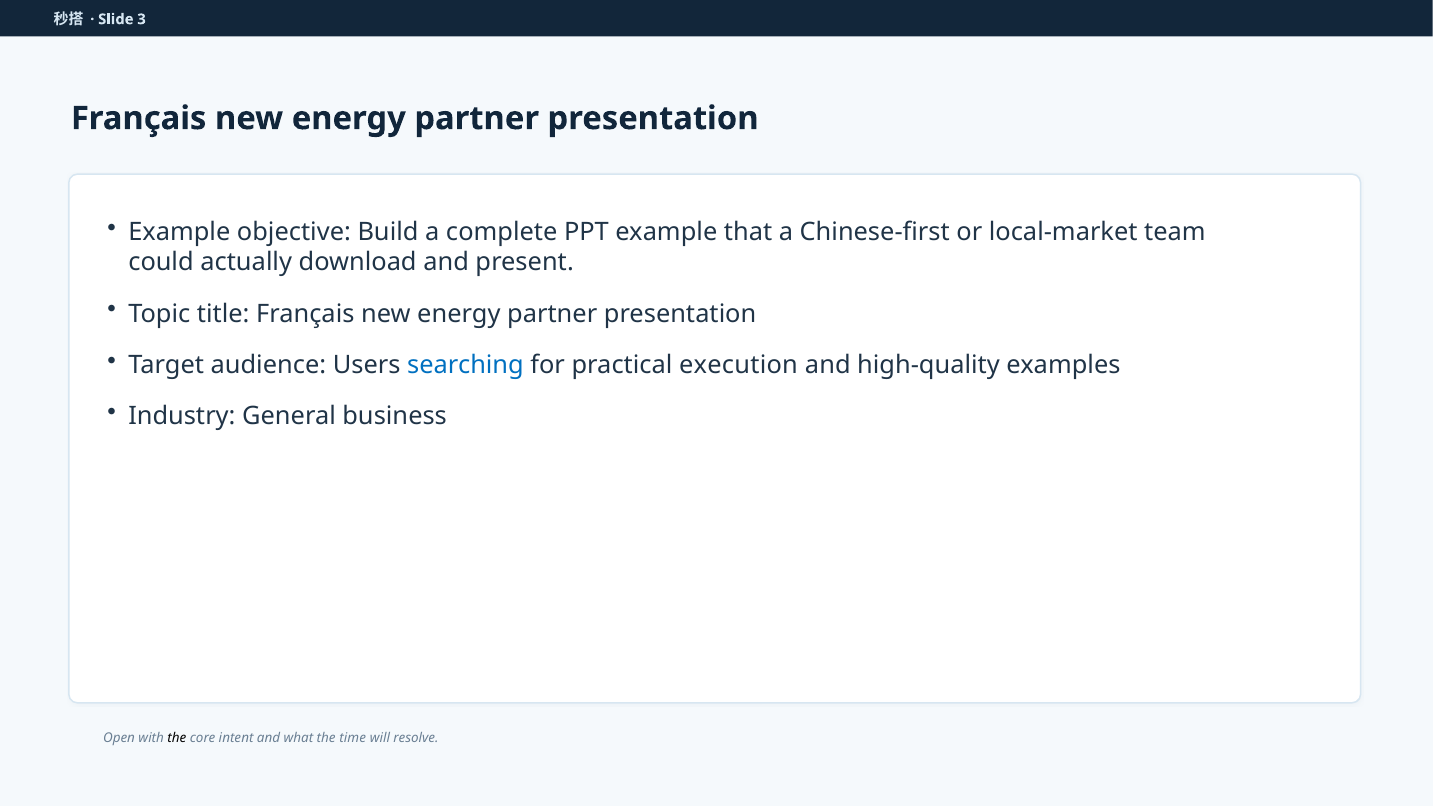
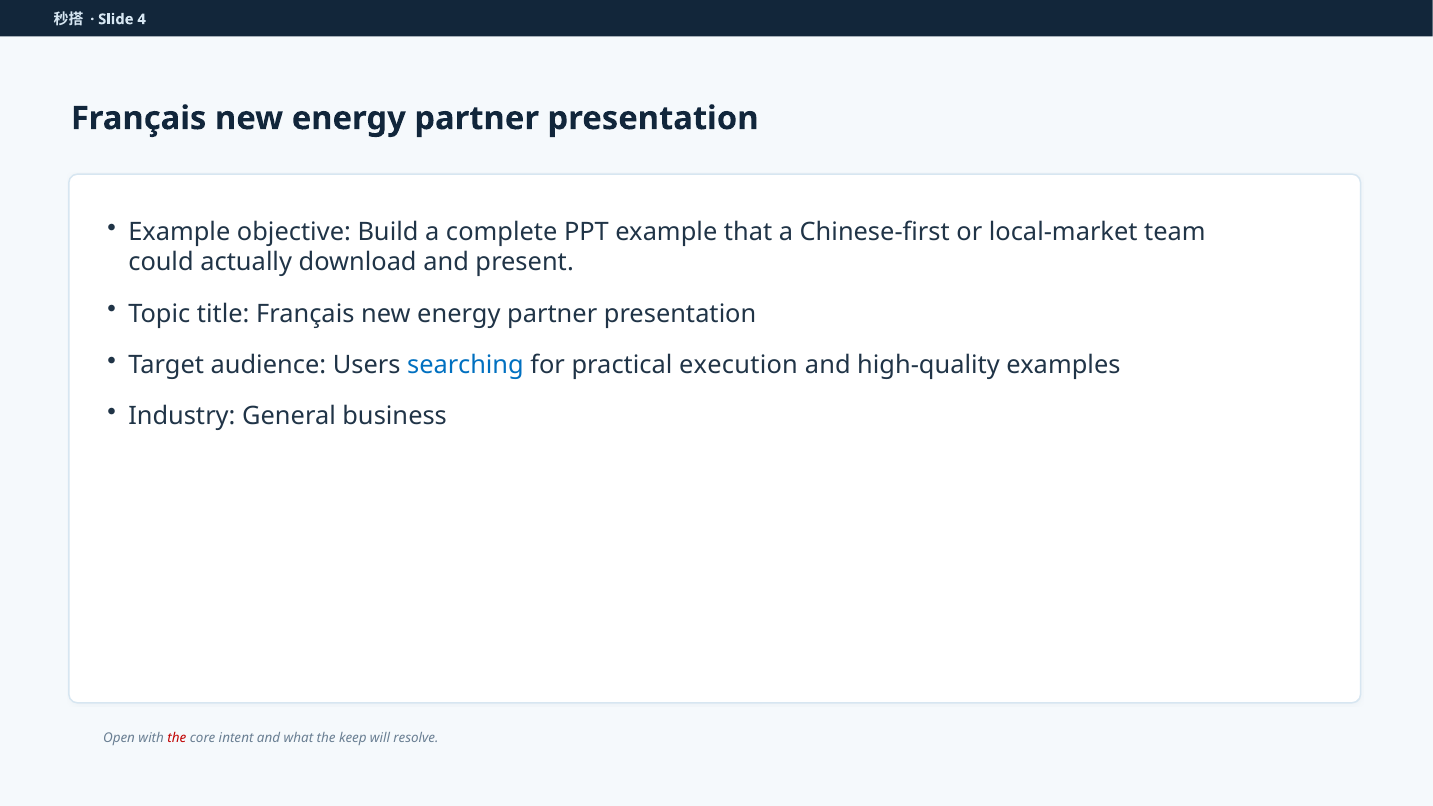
3: 3 -> 4 (142, 19)
the colour: black -> red (177, 738)
time: time -> keep (353, 738)
